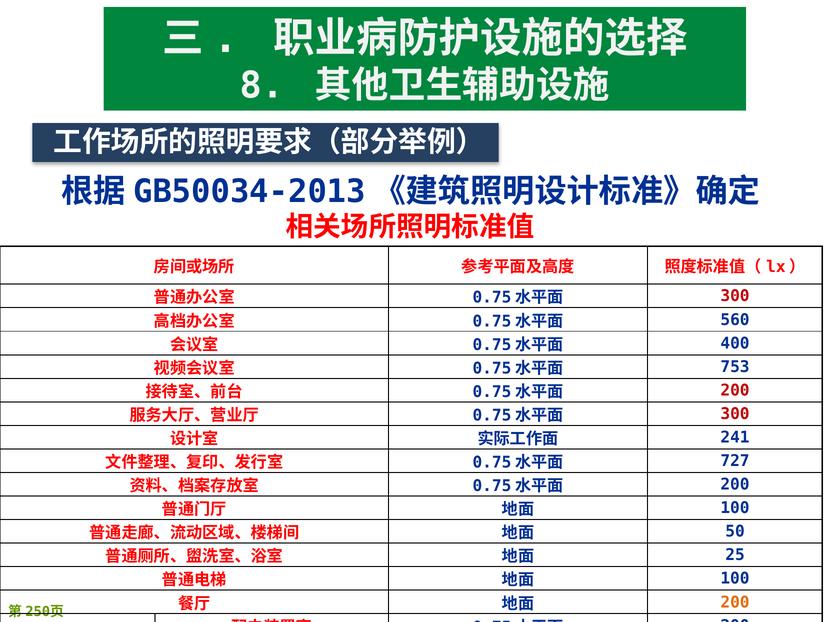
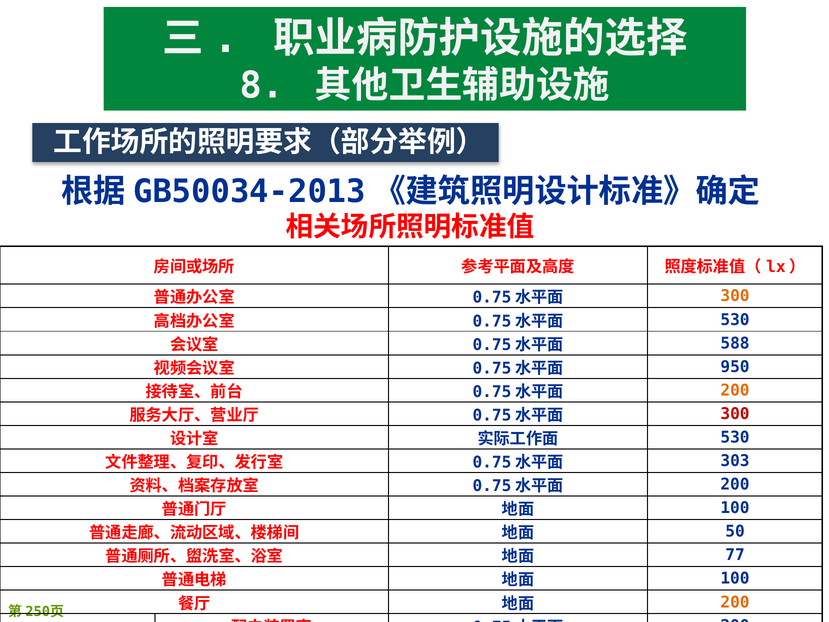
300 colour: red -> orange (735, 296)
560: 560 -> 530 (735, 320)
400: 400 -> 588 (735, 343)
753: 753 -> 950 (735, 367)
200 colour: red -> orange (735, 390)
241: 241 -> 530 (735, 437)
727: 727 -> 303 (735, 461)
25: 25 -> 77 (735, 555)
